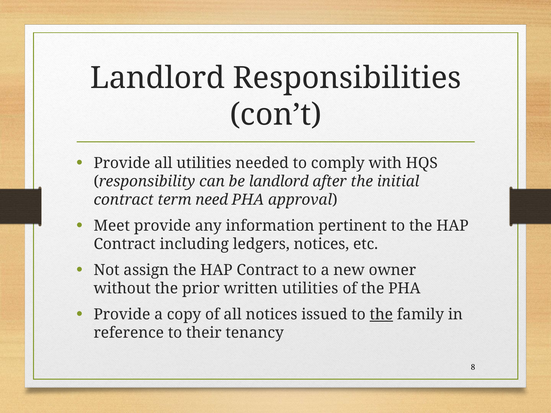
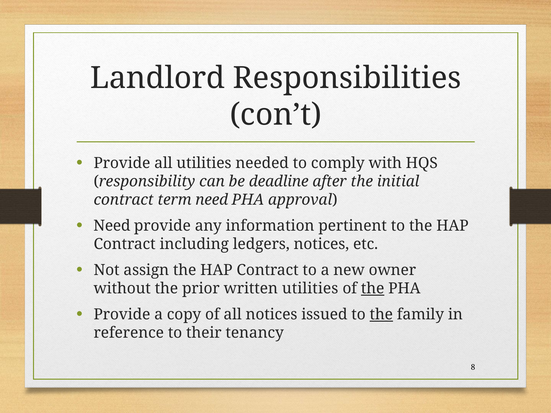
be landlord: landlord -> deadline (279, 181)
Meet: Meet -> Need (112, 226)
the underline: none -> present (373, 289)
